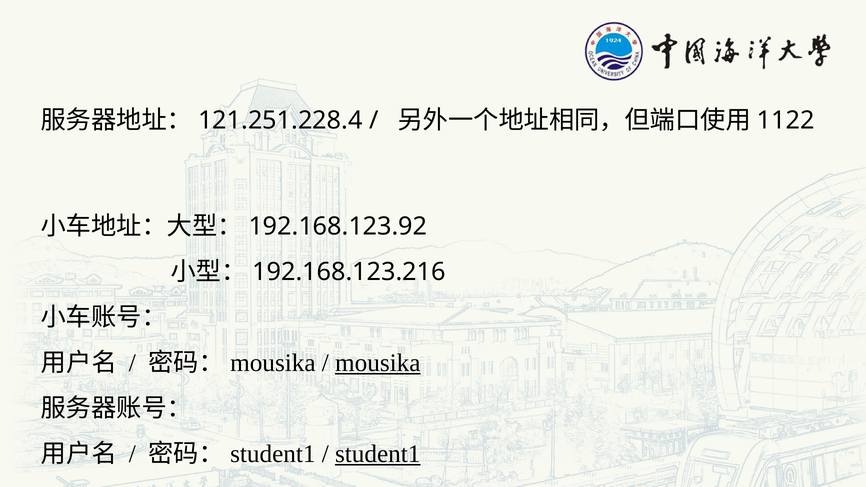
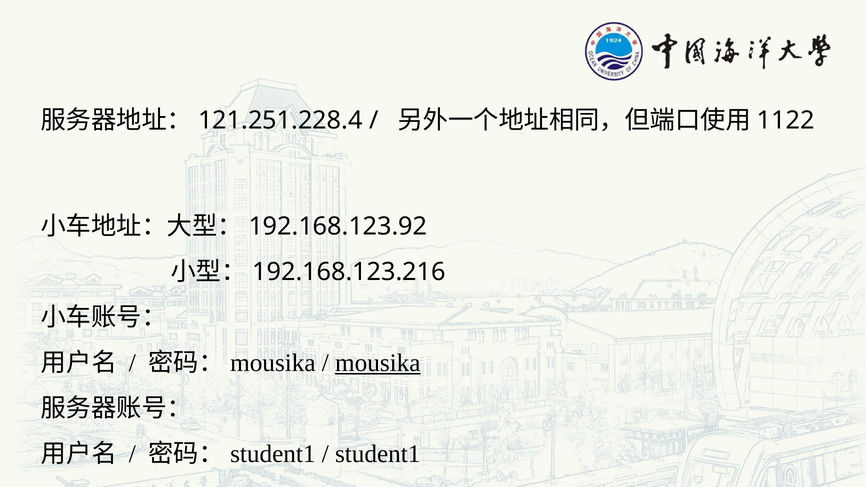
student1 underline: present -> none (378, 454)
